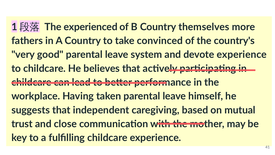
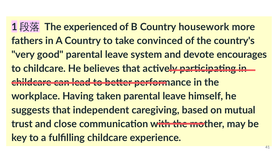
themselves: themselves -> housework (204, 27)
devote experience: experience -> encourages (242, 55)
